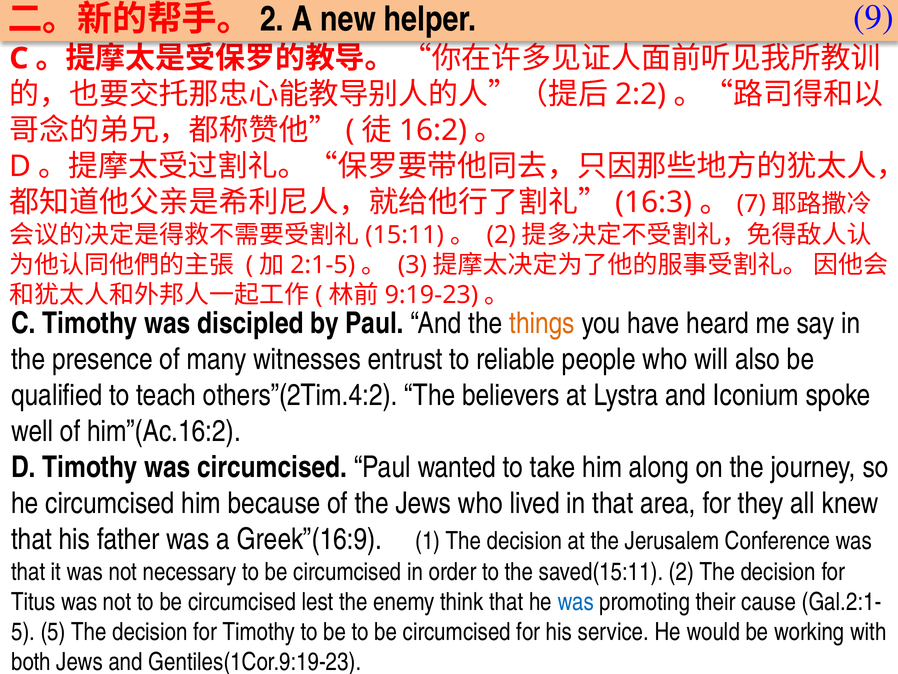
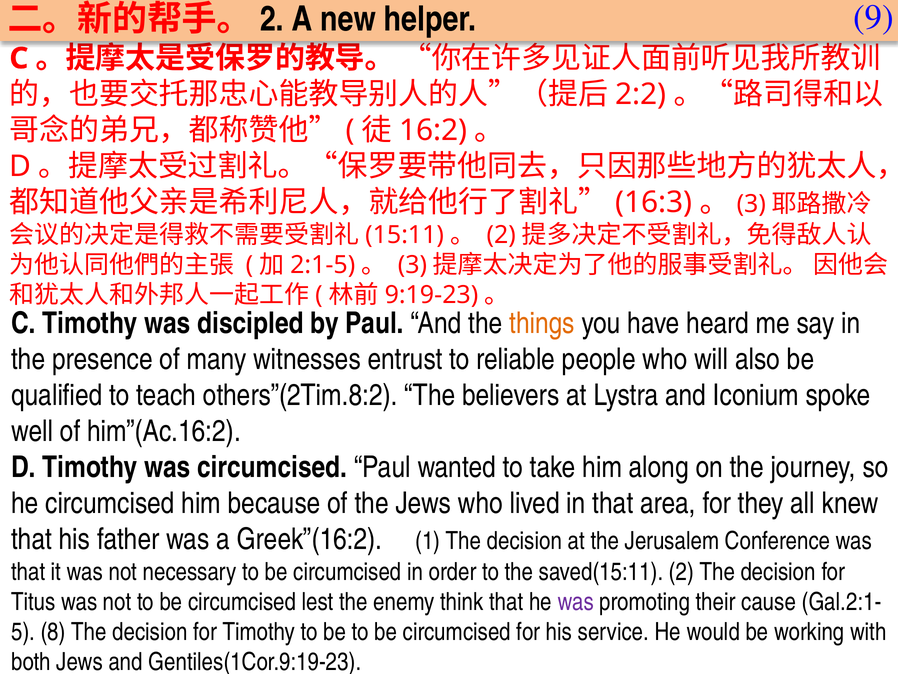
7: 7 -> 3 (751, 204)
others”(2Tim.4:2: others”(2Tim.4:2 -> others”(2Tim.8:2 (300, 395)
Greek”(16:9: Greek”(16:9 -> Greek”(16:2 (310, 539)
was colour: blue -> purple (576, 601)
5: 5 -> 8 (53, 631)
